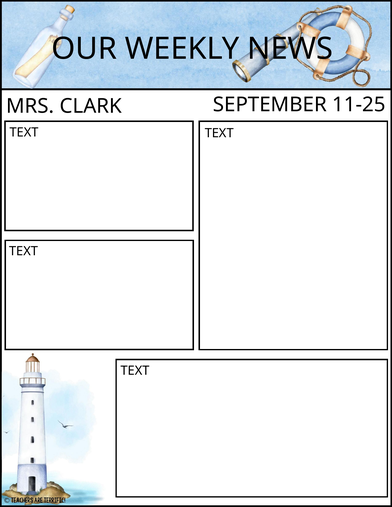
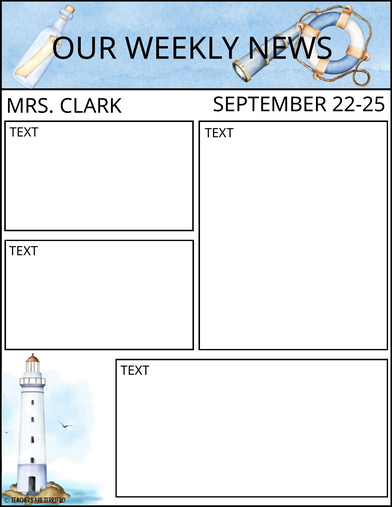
11-25: 11-25 -> 22-25 (359, 105)
